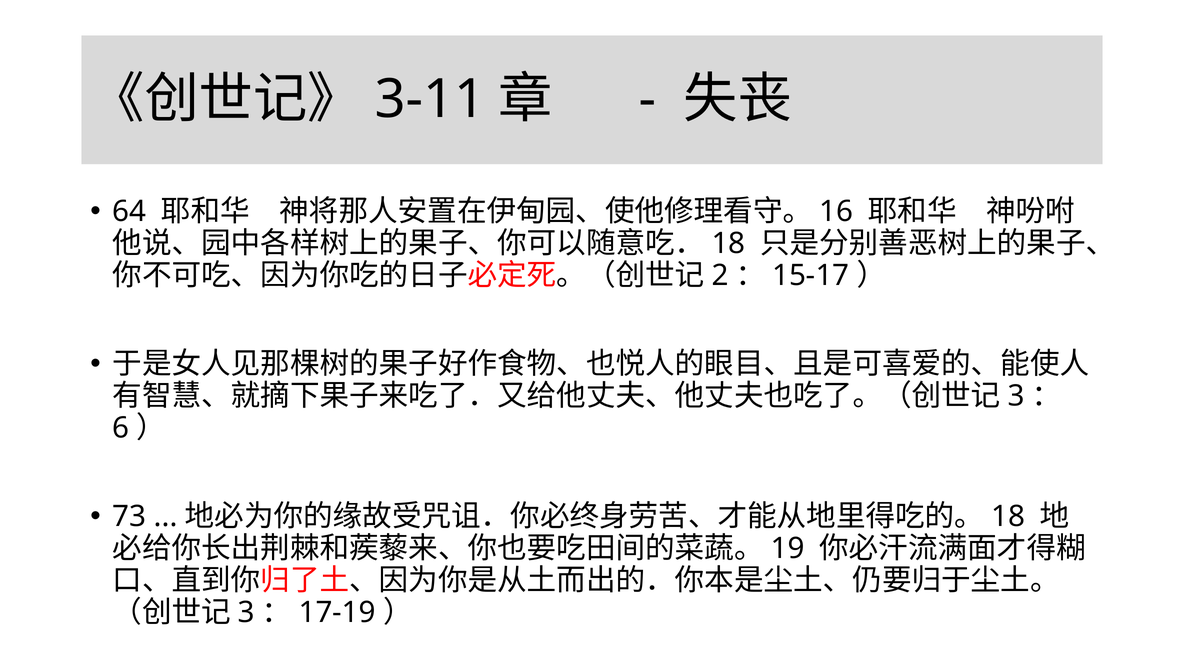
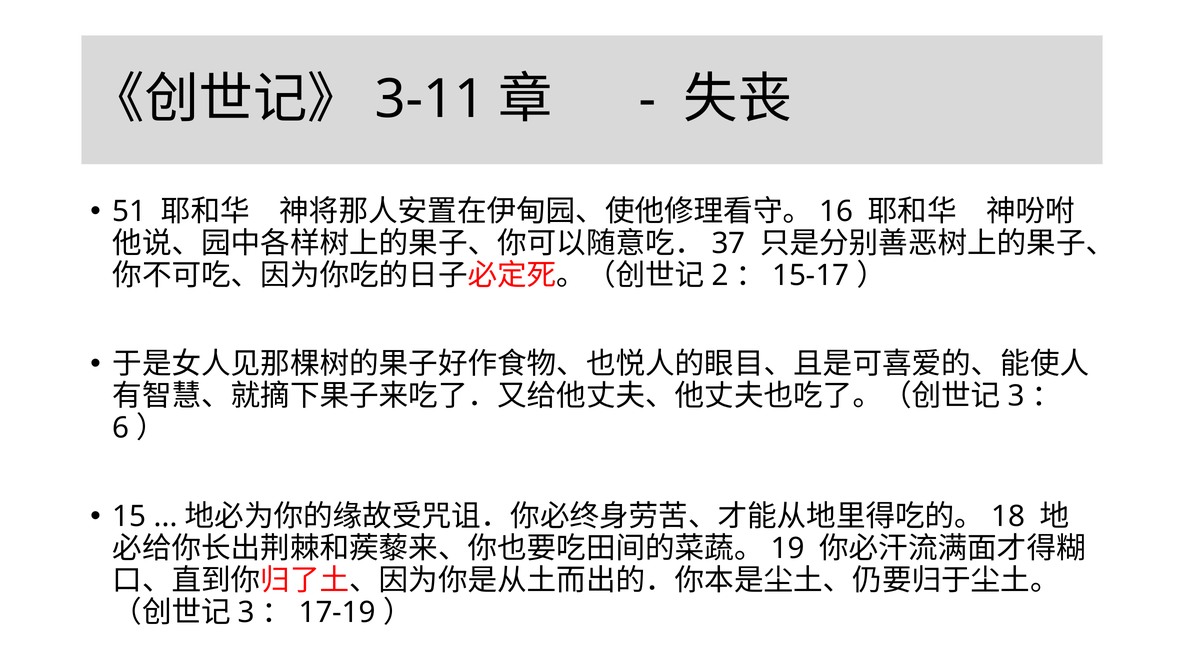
64: 64 -> 51 (129, 211)
18: 18 -> 37 (728, 243)
73: 73 -> 15 (129, 516)
